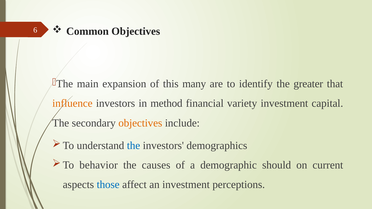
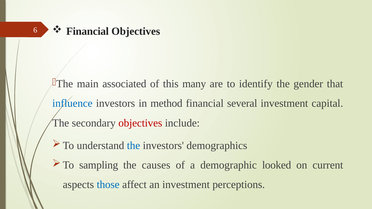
Common: Common -> Financial (88, 31)
expansion: expansion -> associated (124, 84)
greater: greater -> gender (308, 84)
influence colour: orange -> blue (72, 104)
variety: variety -> several (242, 104)
objectives colour: orange -> red (140, 123)
behavior: behavior -> sampling (99, 165)
should: should -> looked (277, 165)
